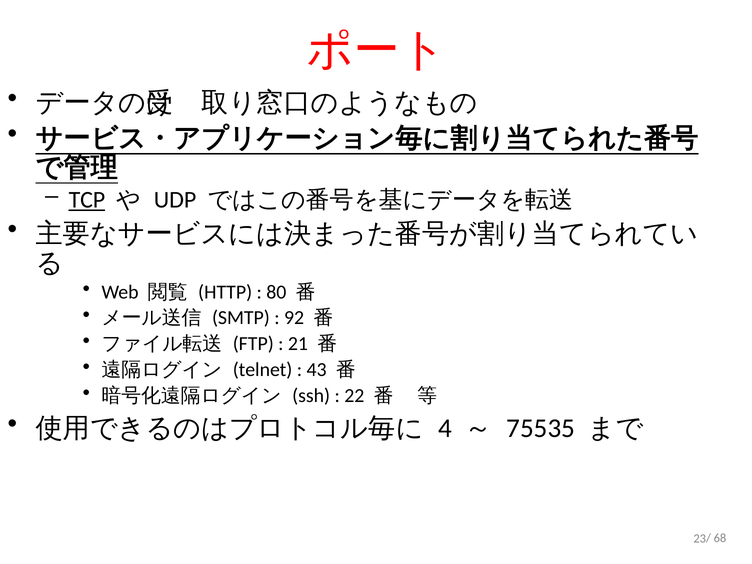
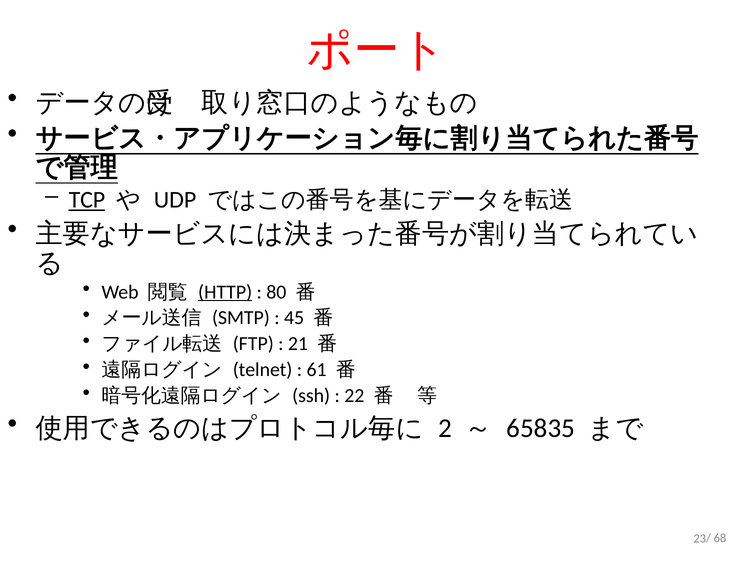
HTTP underline: none -> present (225, 292)
92: 92 -> 45 (294, 318)
43: 43 -> 61 (317, 370)
4: 4 -> 2 (445, 428)
75535: 75535 -> 65835 (541, 428)
